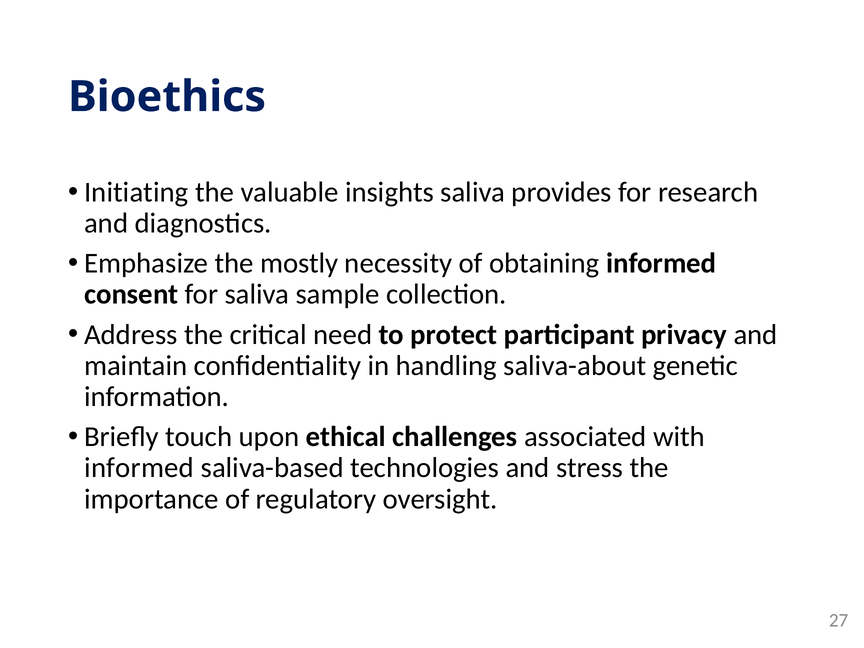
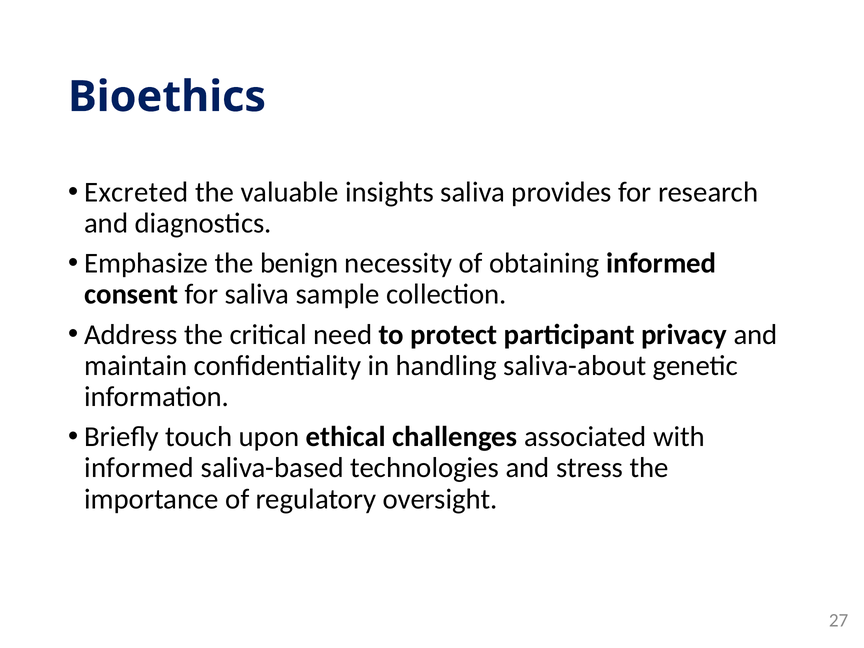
Initiating: Initiating -> Excreted (136, 192)
mostly: mostly -> benign (299, 263)
